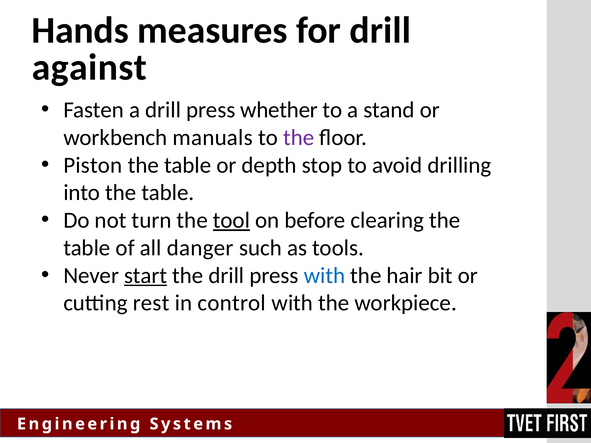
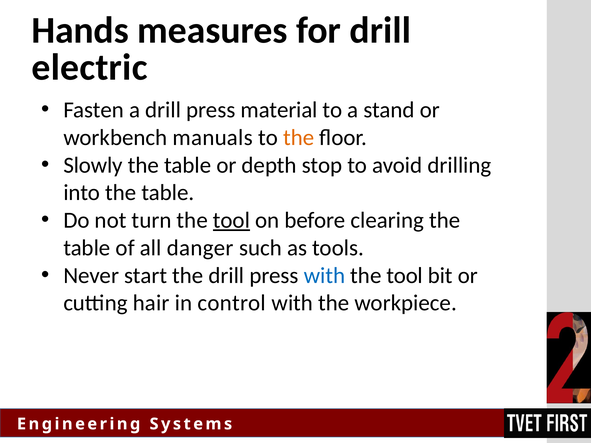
against: against -> electric (89, 67)
whether: whether -> material (279, 110)
the colour: purple -> orange (299, 138)
Piston: Piston -> Slowly (93, 165)
start underline: present -> none (146, 276)
hair: hair -> tool (405, 276)
rest: rest -> hair (151, 303)
